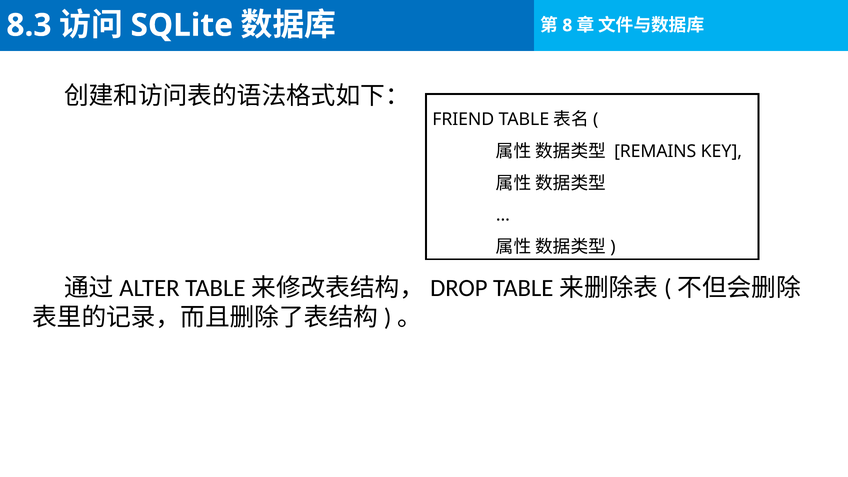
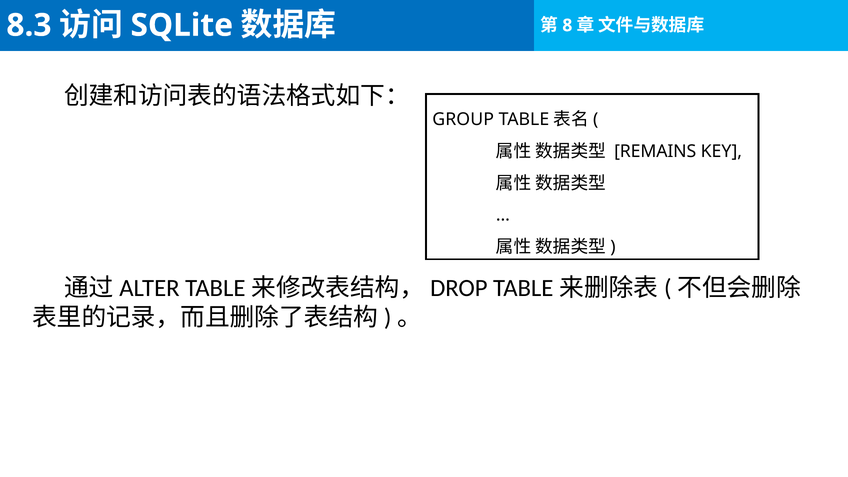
FRIEND: FRIEND -> GROUP (463, 120)
